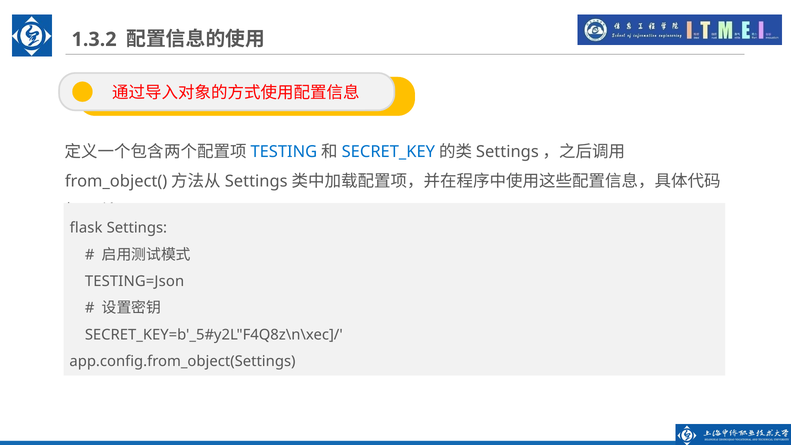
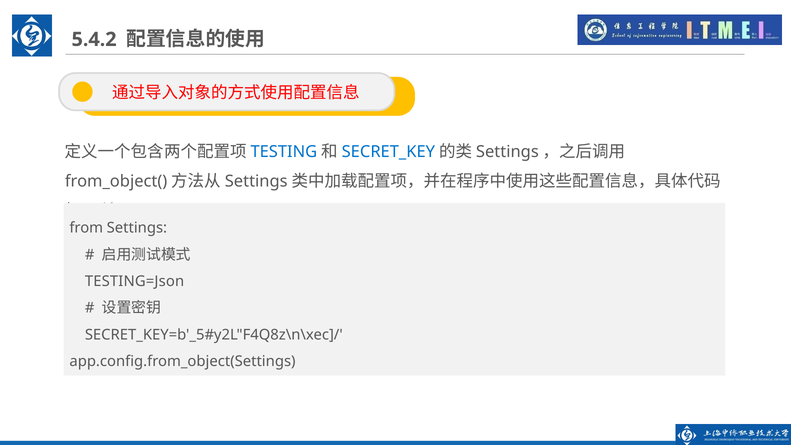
1.3.2: 1.3.2 -> 5.4.2 (94, 39)
flask: flask -> from (86, 228)
